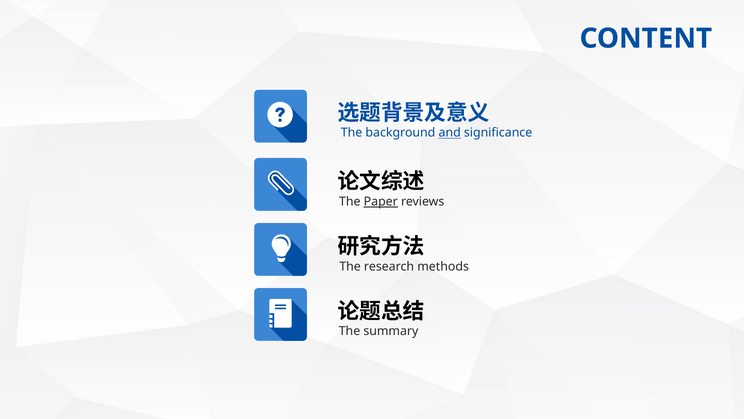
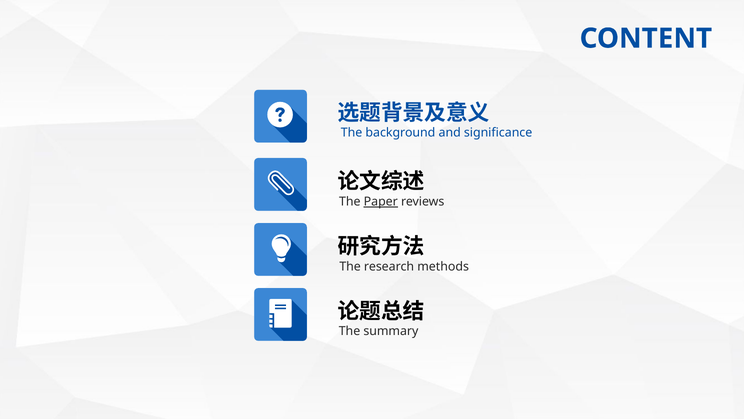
and underline: present -> none (450, 133)
